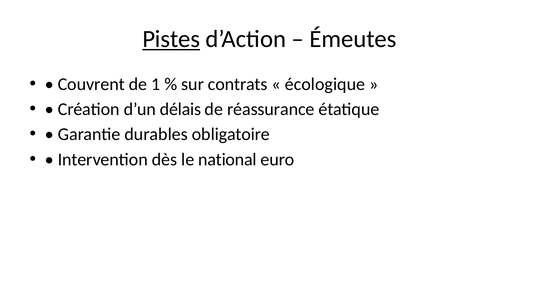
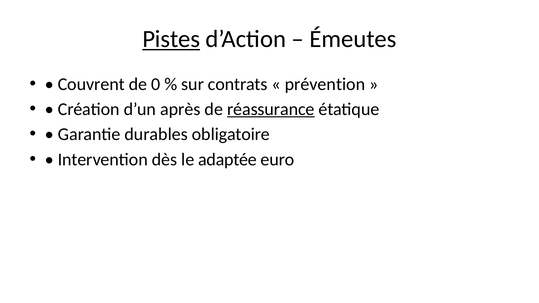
1: 1 -> 0 (156, 84)
écologique: écologique -> prévention (325, 84)
délais: délais -> après (180, 109)
réassurance underline: none -> present (271, 109)
national: national -> adaptée (227, 160)
